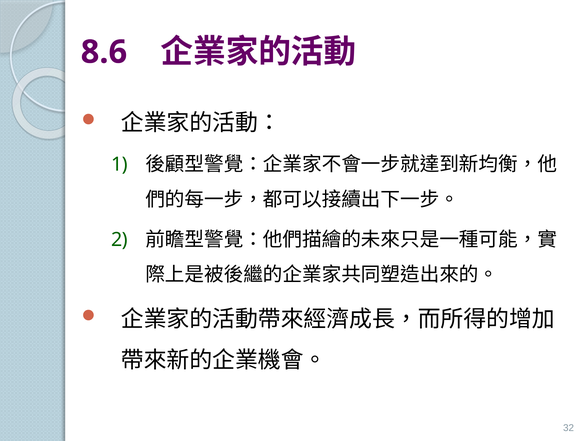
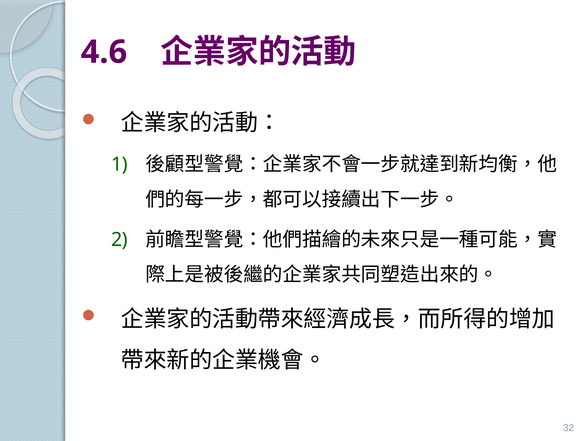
8.6: 8.6 -> 4.6 (104, 52)
